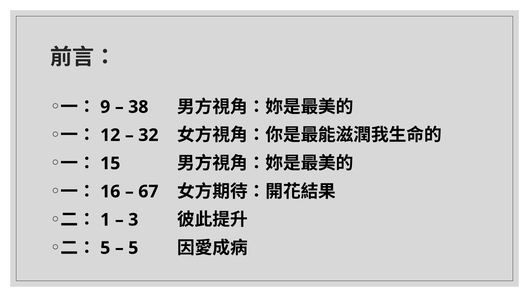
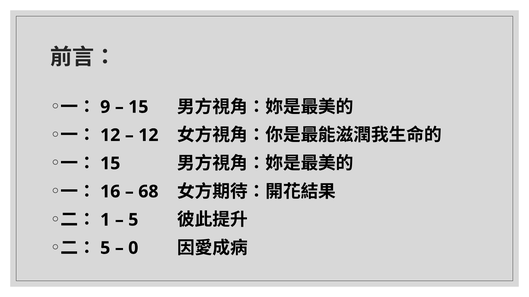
38: 38 -> 15 (138, 107)
32: 32 -> 12 (148, 135)
67: 67 -> 68 (148, 192)
3: 3 -> 5 (133, 220)
5: 5 -> 0 (133, 248)
